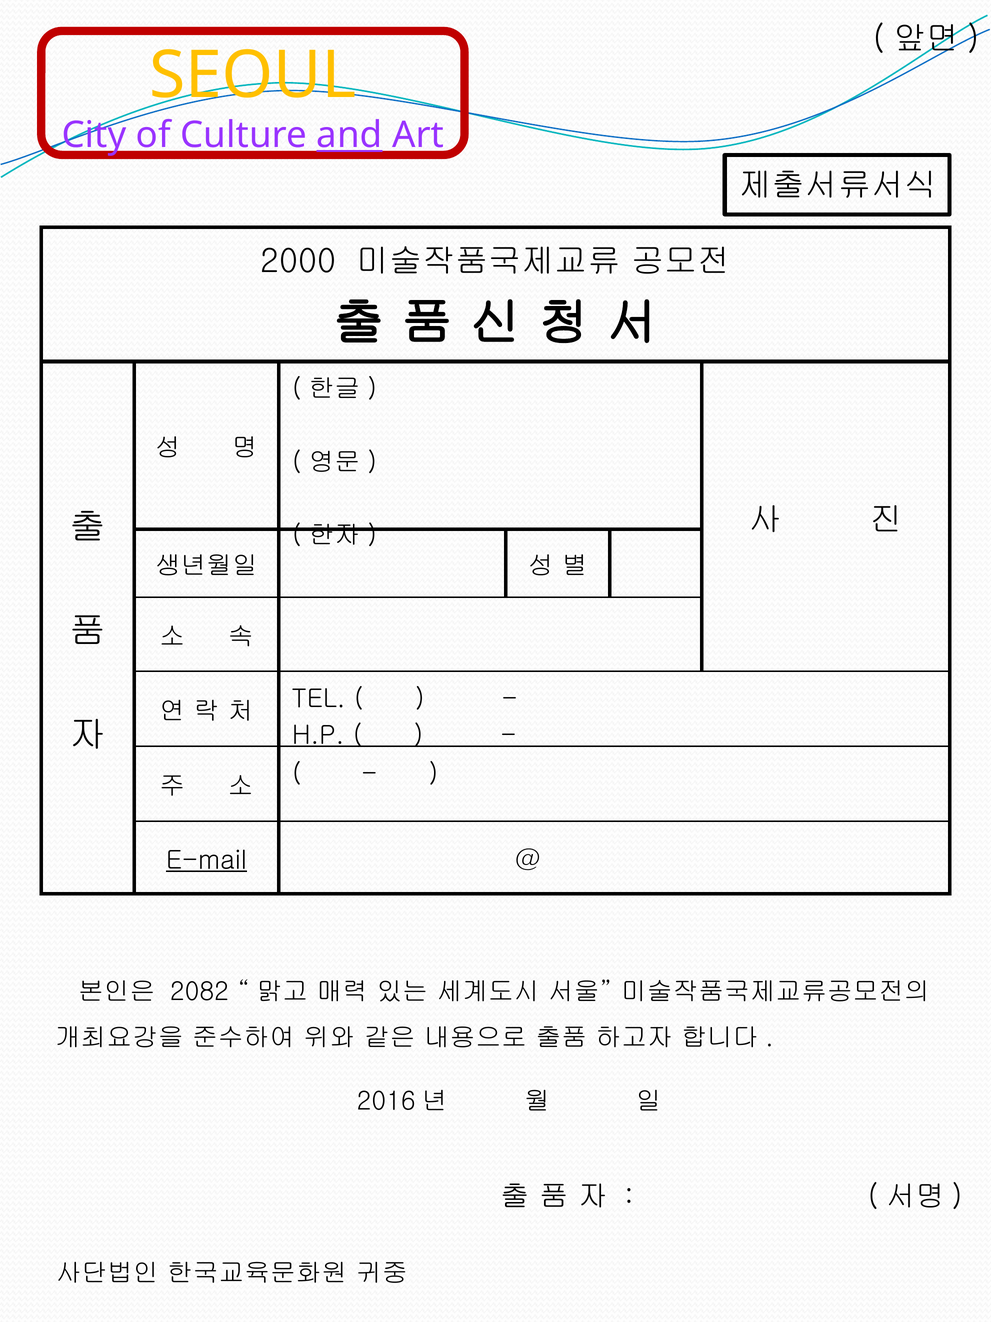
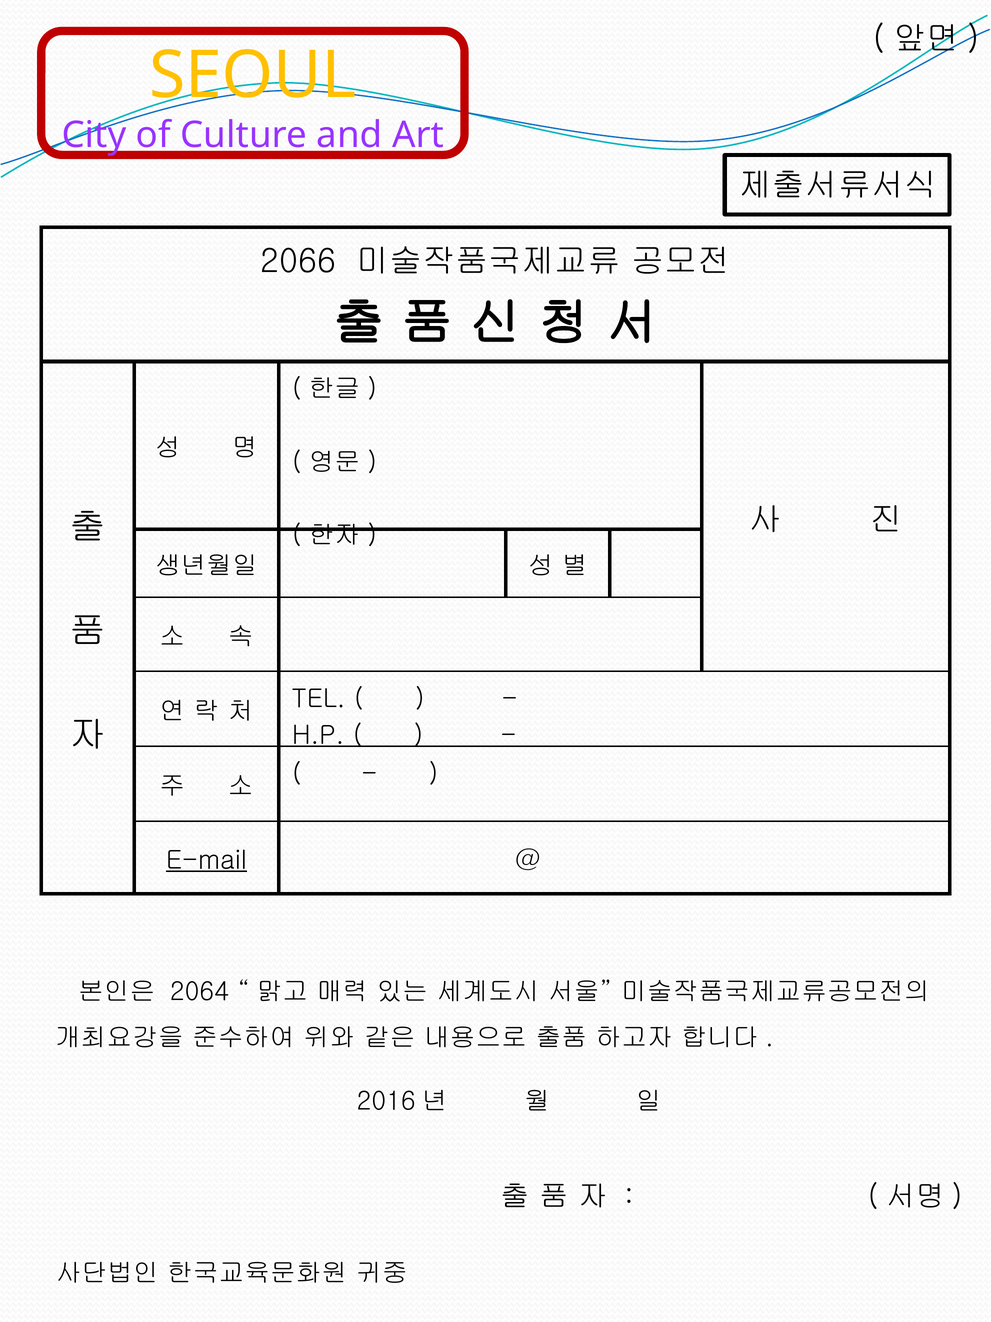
and underline: present -> none (349, 135)
2000: 2000 -> 2066 (298, 261)
2082: 2082 -> 2064 (199, 991)
